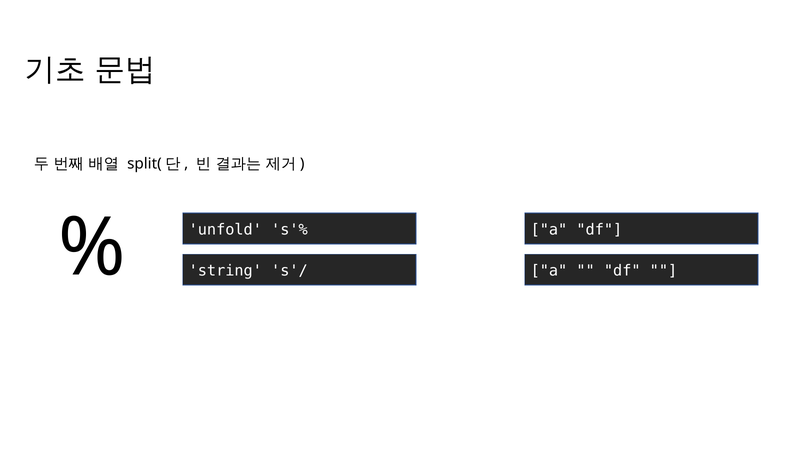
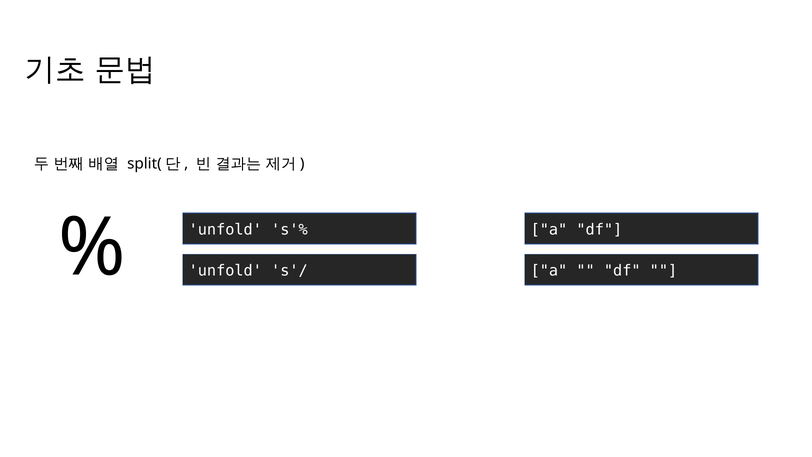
string: string -> unfold (225, 271)
